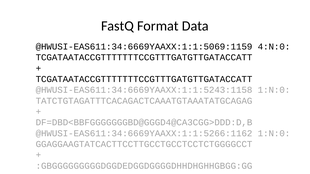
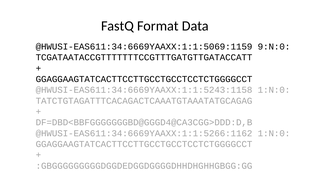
4:N:0: 4:N:0 -> 9:N:0 (274, 47)
TCGATAATACCGTTTTTTTCCGTTTGATGTTGATACCATT: TCGATAATACCGTTTTTTTCCGTTTGATGTTGATACCATT -> GGAGGAAGTATCACTTCCTTGCCTGCCTCCTCTGGGGCCT (144, 79)
